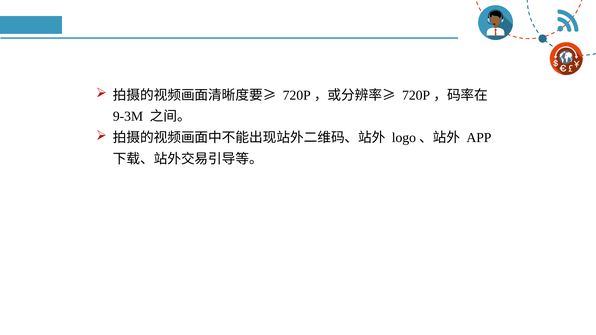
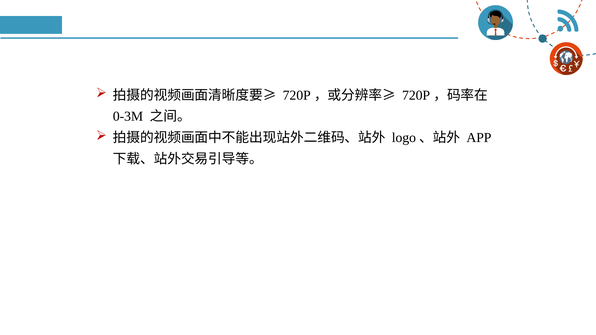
9-3M: 9-3M -> 0-3M (128, 117)
